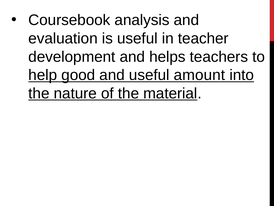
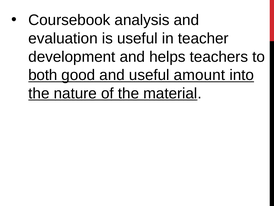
help: help -> both (43, 75)
